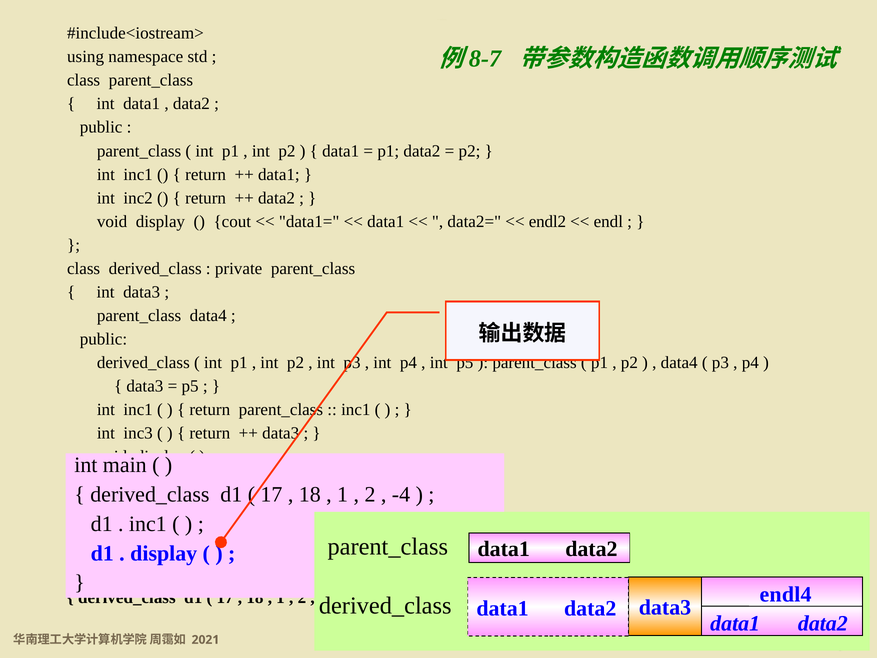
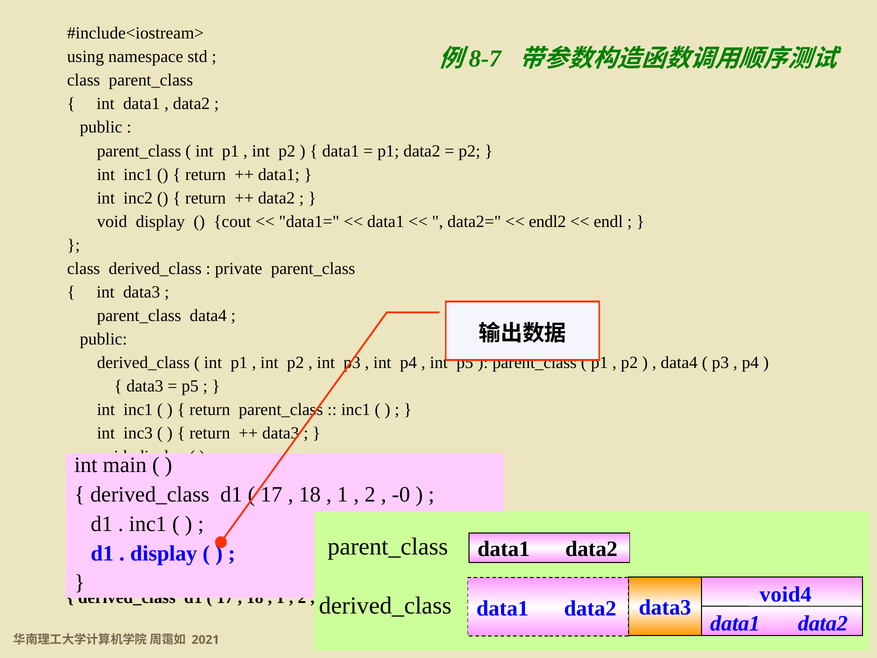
-4: -4 -> -0 (401, 494)
endl4: endl4 -> void4 (786, 594)
